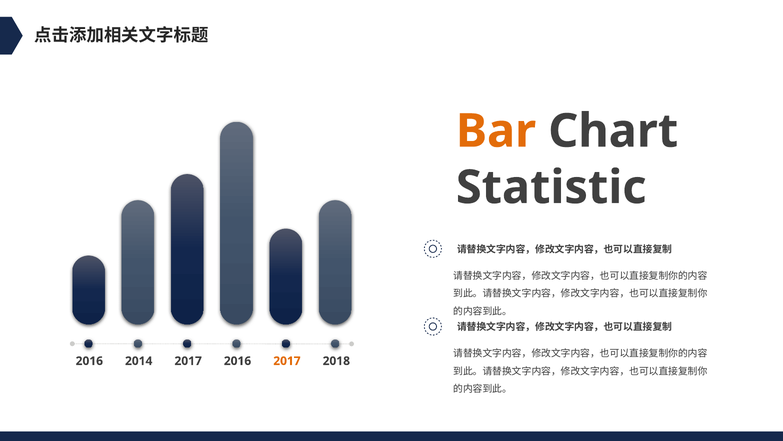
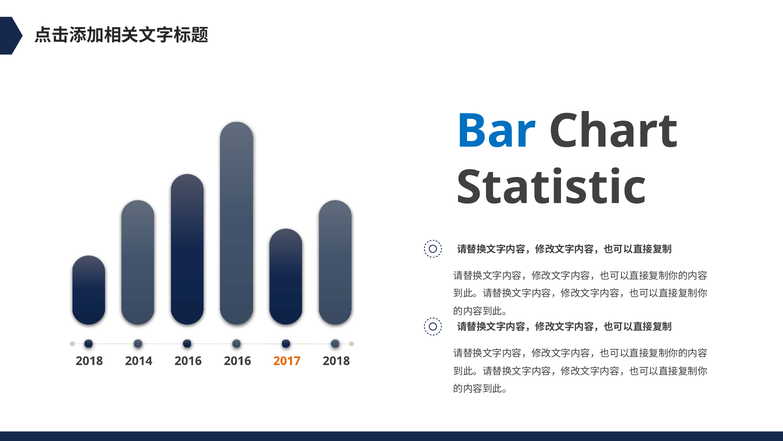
Bar colour: orange -> blue (496, 131)
2016: 2016 -> 2018 (89, 361)
2014 2017: 2017 -> 2016 (188, 361)
